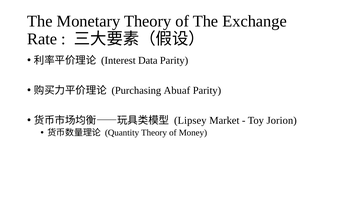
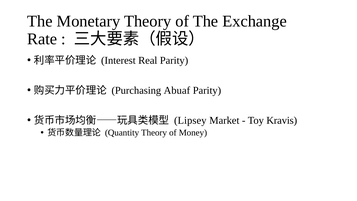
Data: Data -> Real (148, 60)
Jorion: Jorion -> Kravis (282, 120)
